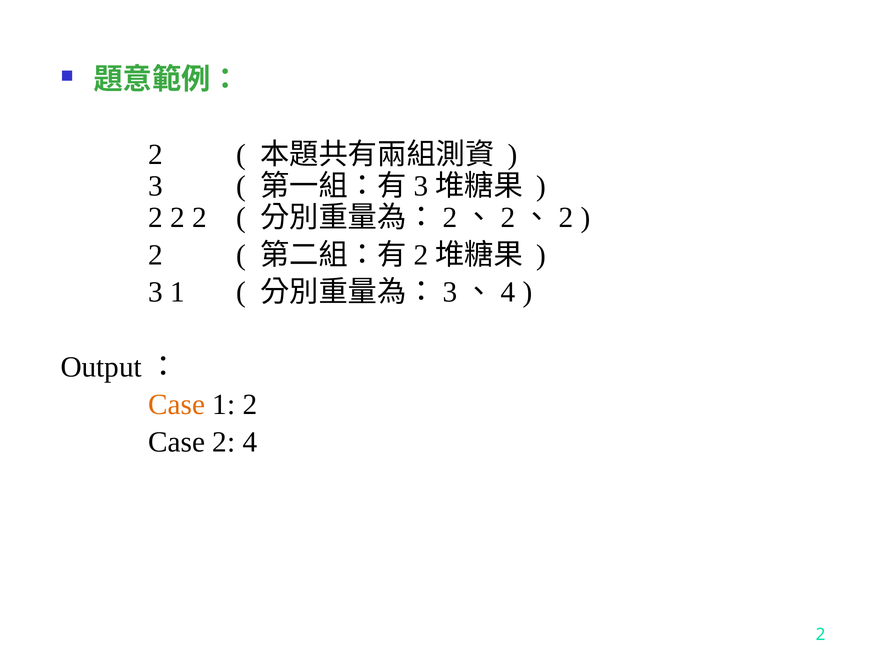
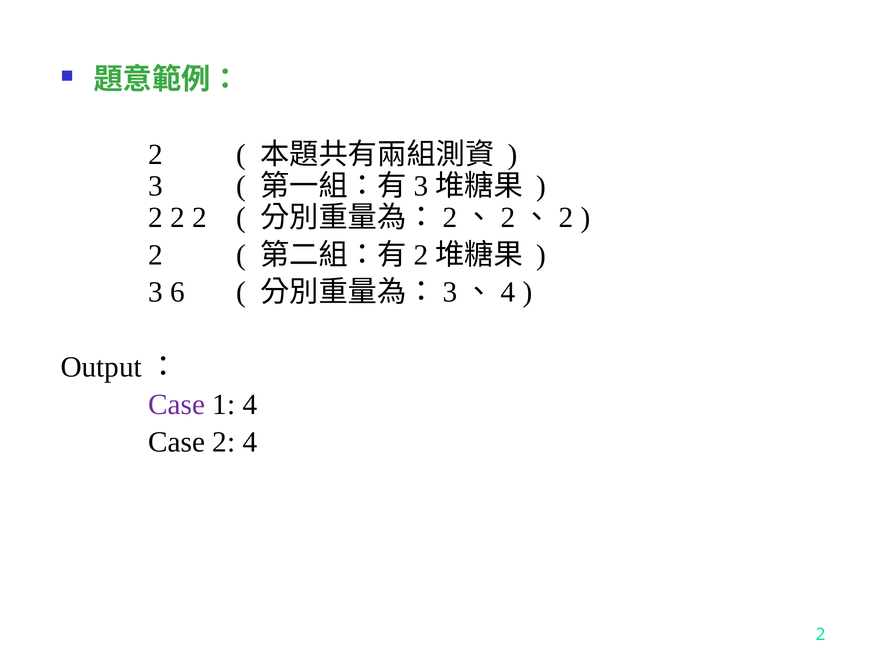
3 1: 1 -> 6 (178, 293)
Case colour: orange -> purple (177, 405)
1 2: 2 -> 4 (250, 405)
